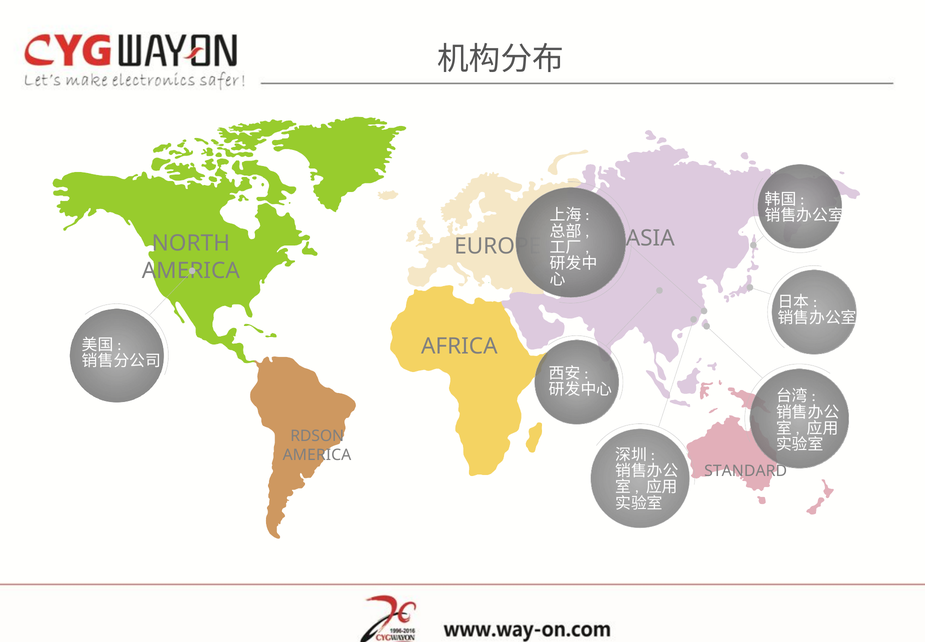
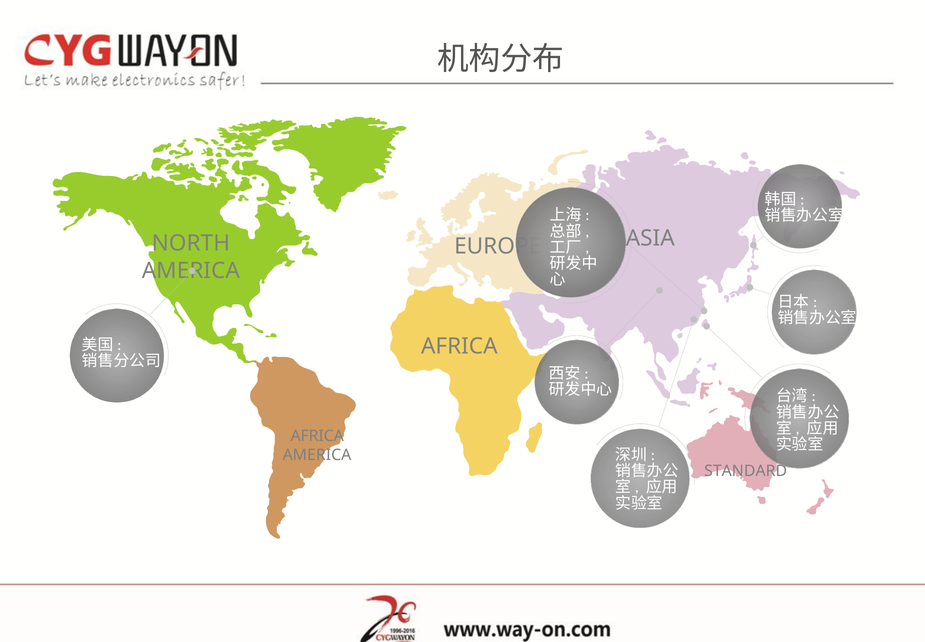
RDSON: RDSON -> AFRICA (317, 436)
